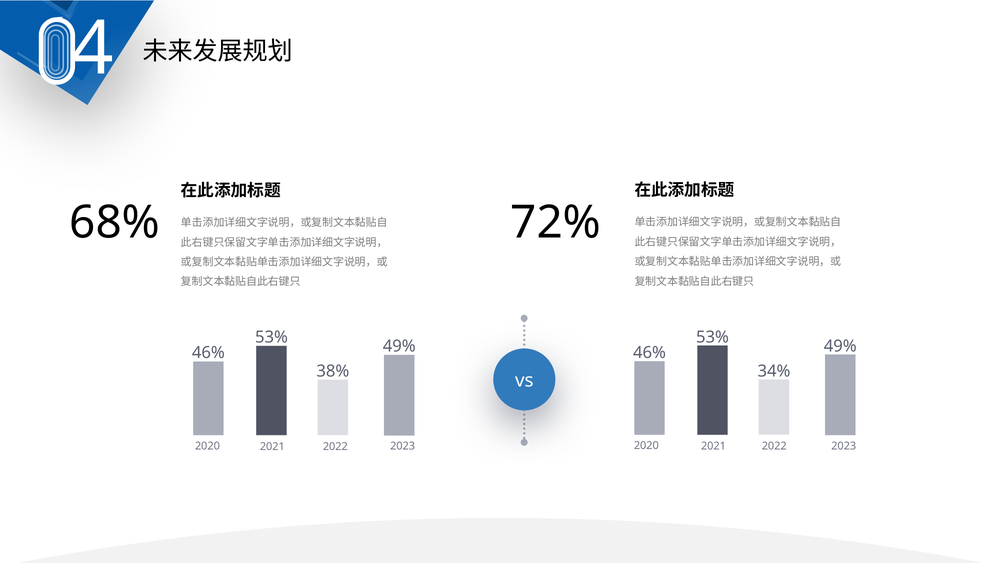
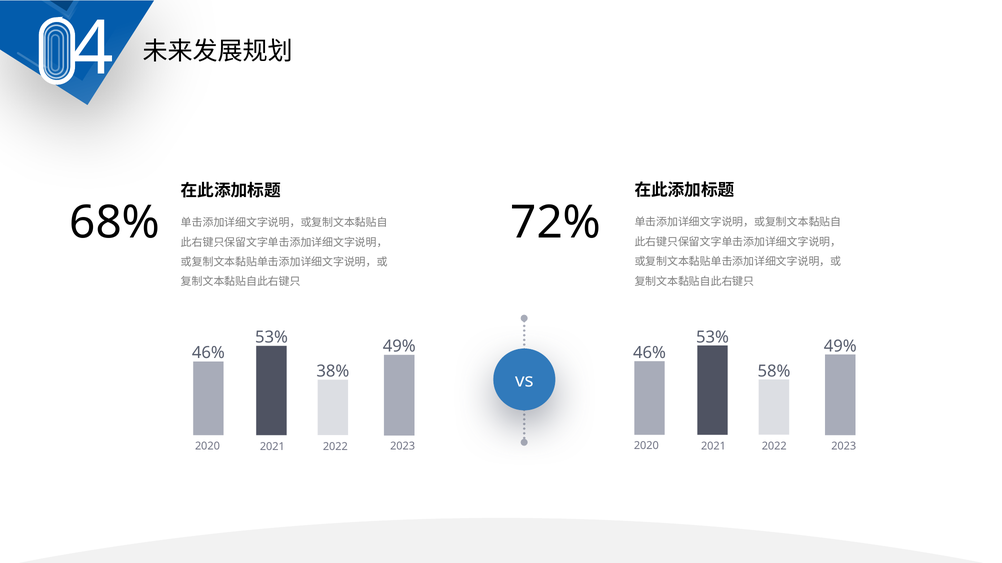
34%: 34% -> 58% (774, 371)
